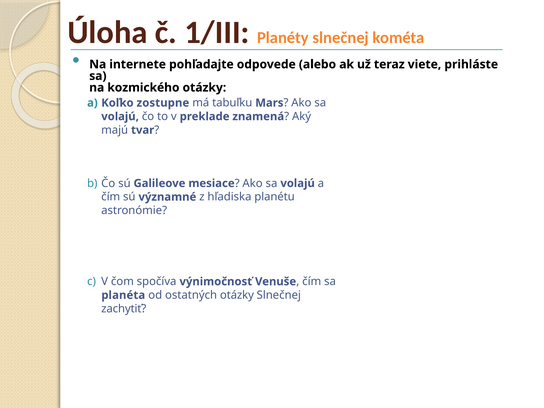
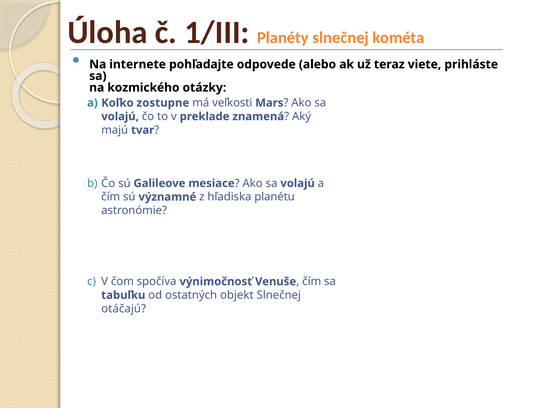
tabuľku: tabuľku -> veľkosti (232, 103)
planéta: planéta -> tabuľku (123, 295)
ostatných otázky: otázky -> objekt (237, 295)
zachytiť: zachytiť -> otáčajú (124, 309)
